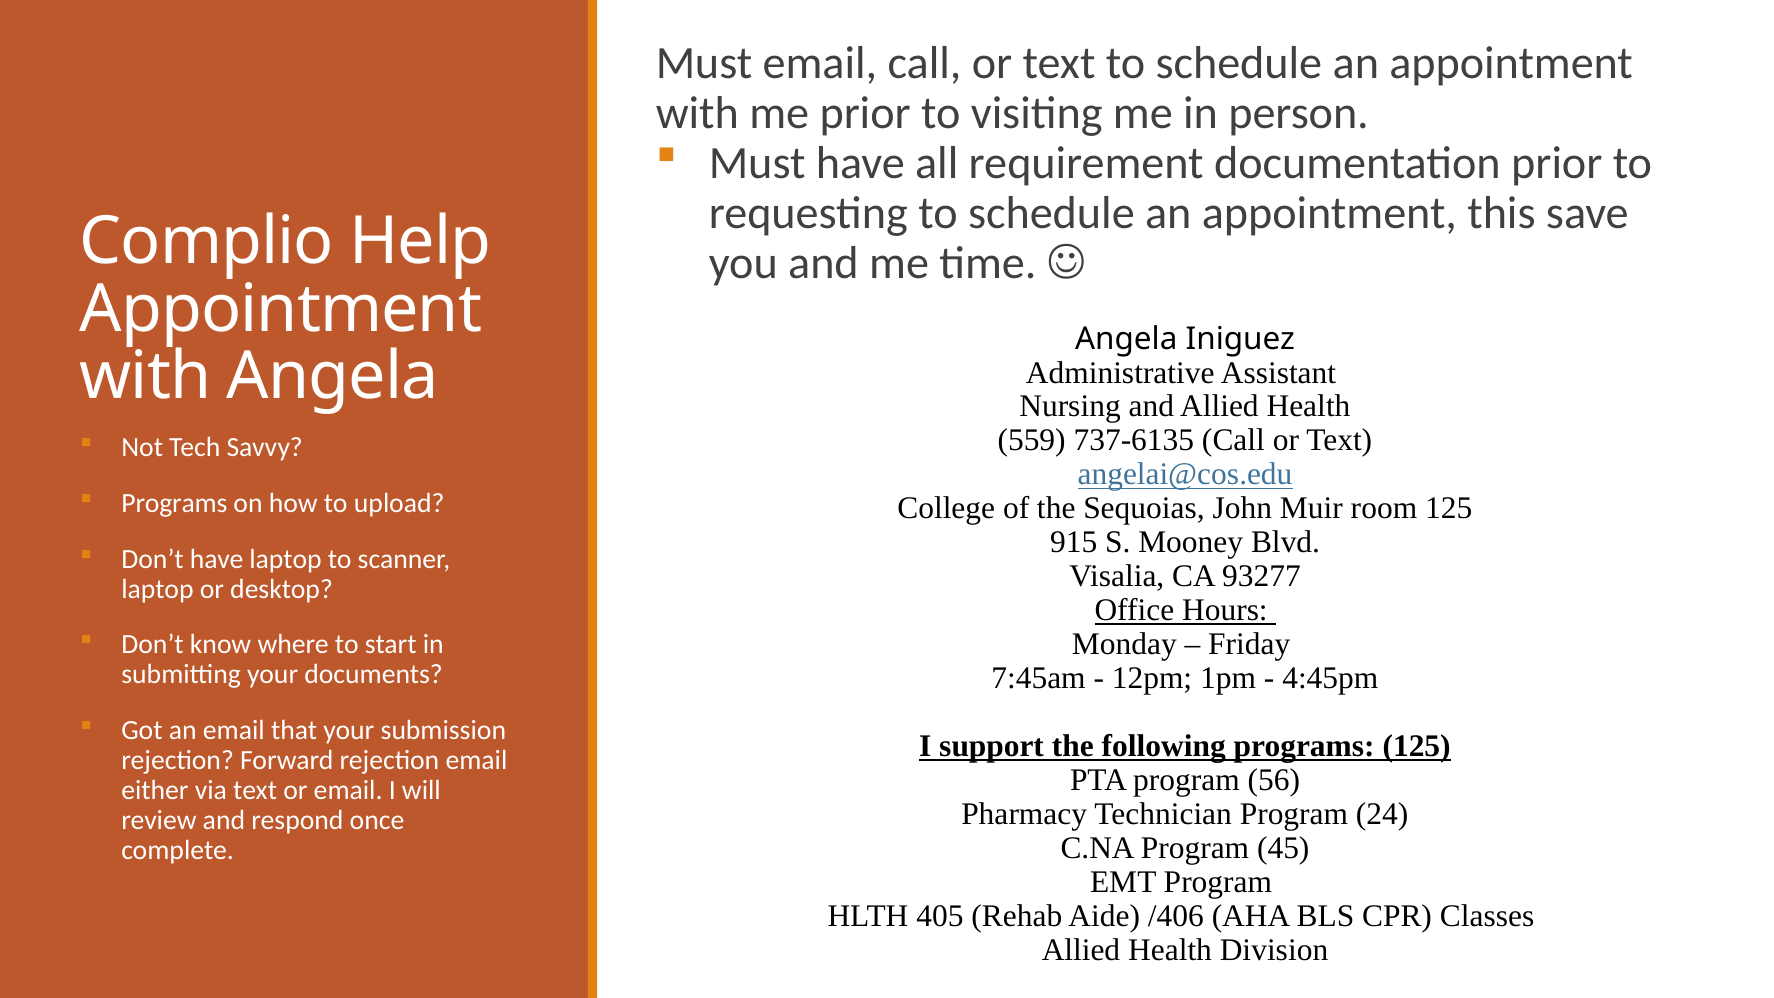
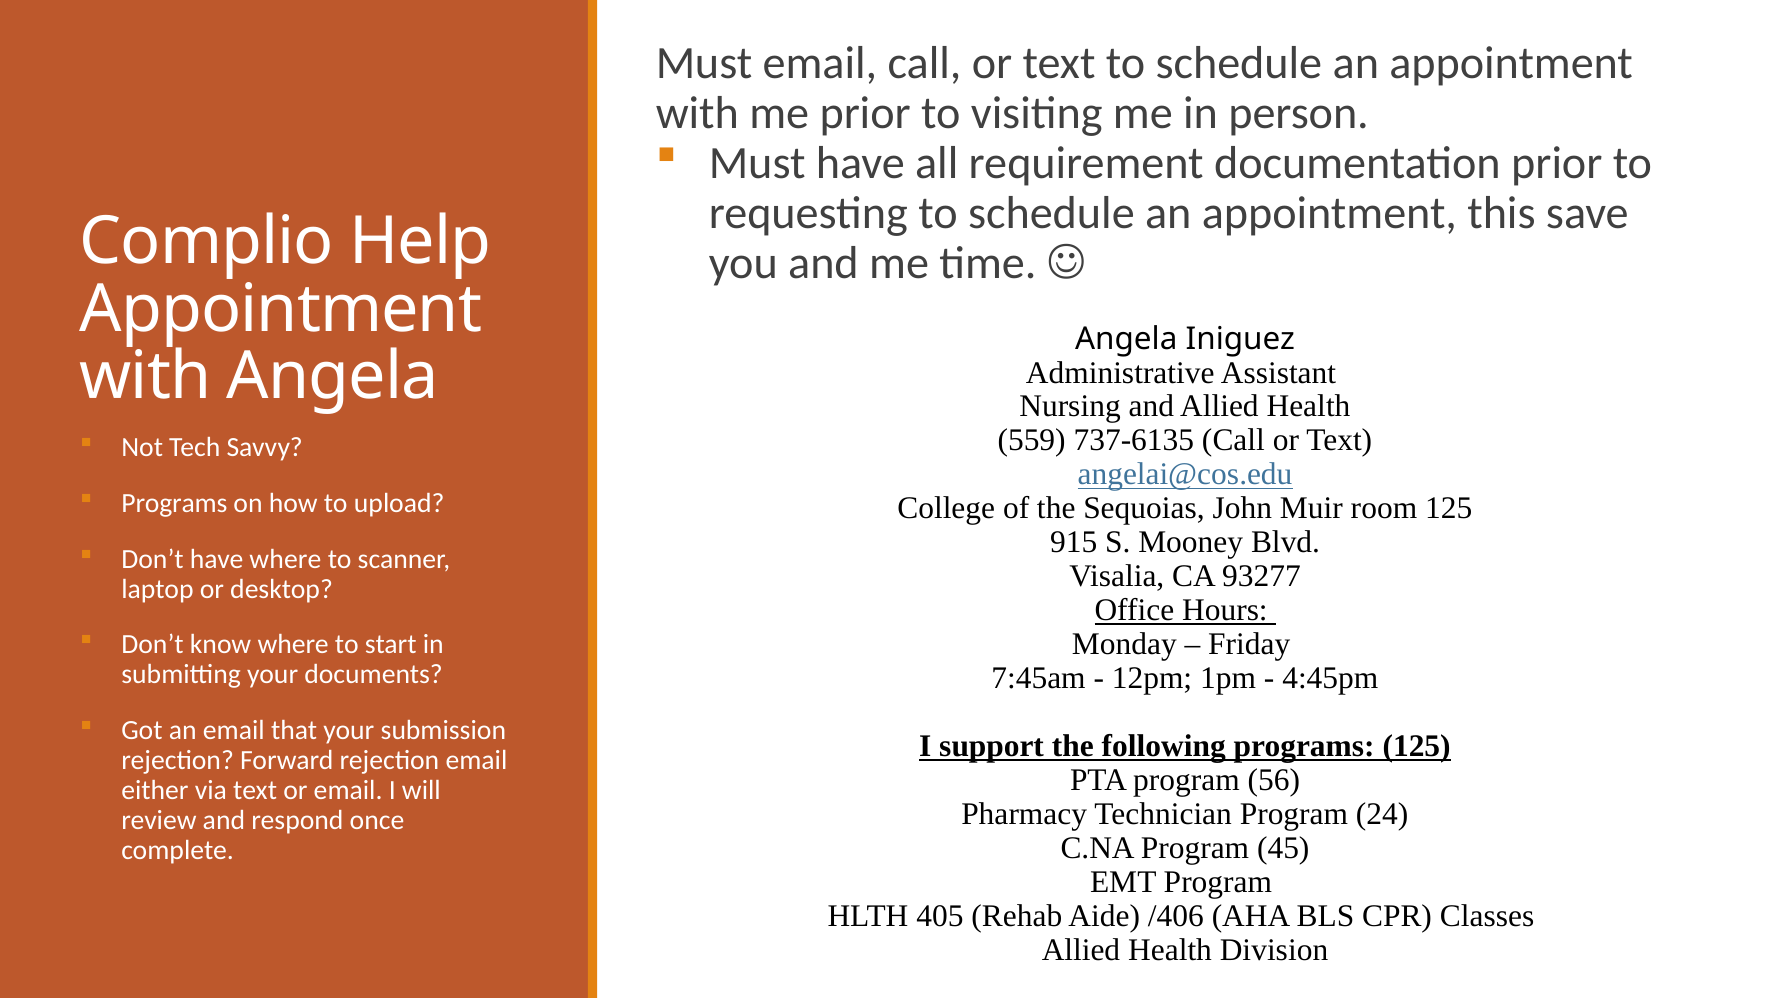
have laptop: laptop -> where (285, 559)
